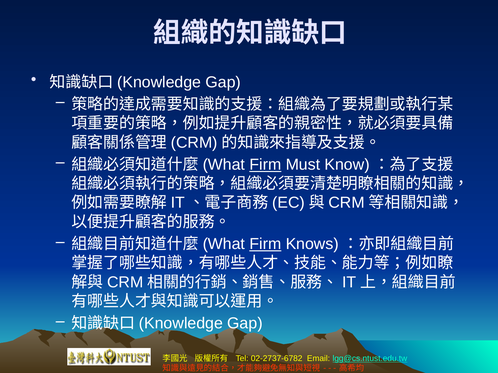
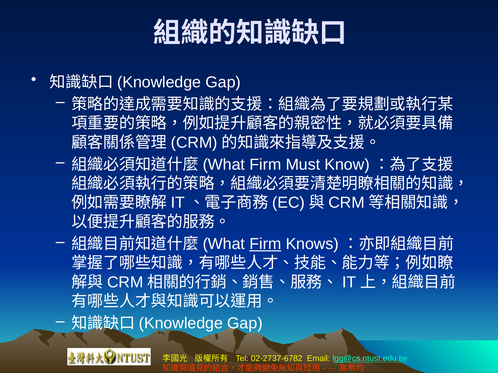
Firm underline: present -> none (265, 165)
